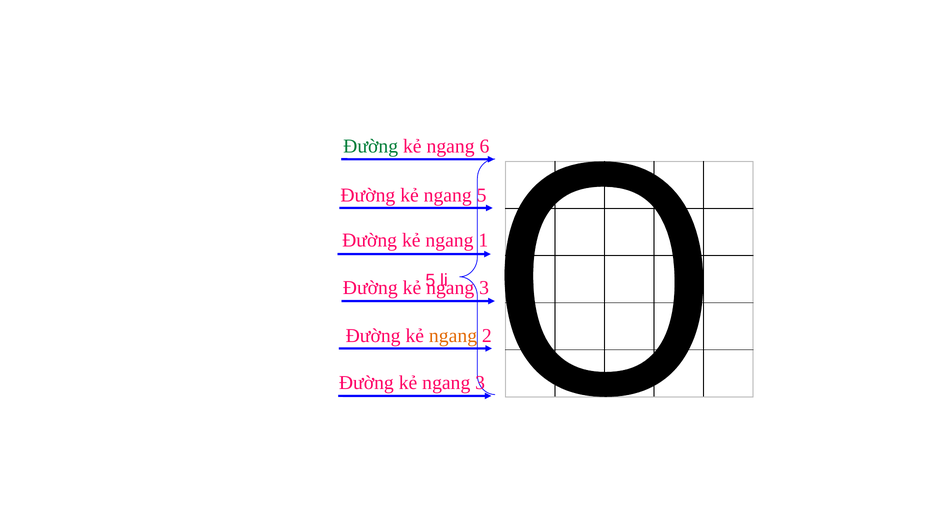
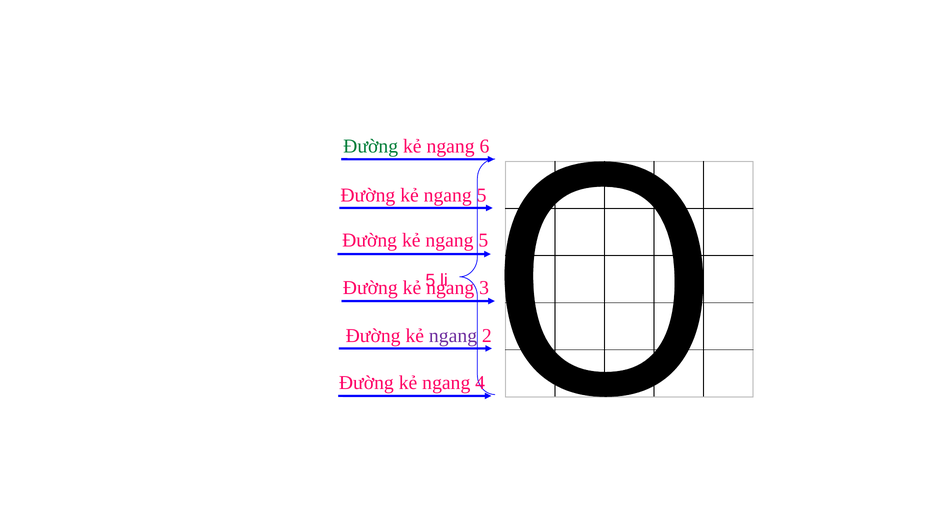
1: 1 -> 5 (483, 240)
ngang colour: orange -> purple (453, 336)
3: 3 -> 4 (480, 383)
